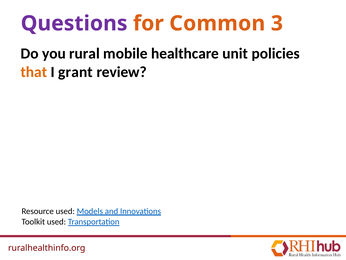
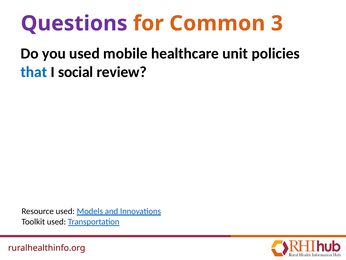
you rural: rural -> used (84, 53)
that colour: orange -> blue (34, 72)
grant: grant -> social (76, 72)
